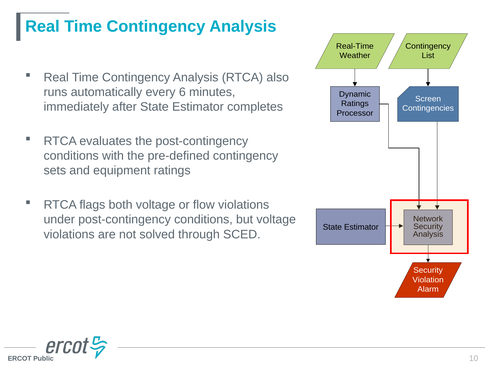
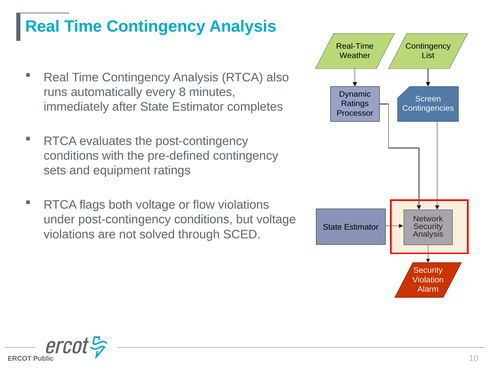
6: 6 -> 8 (182, 92)
